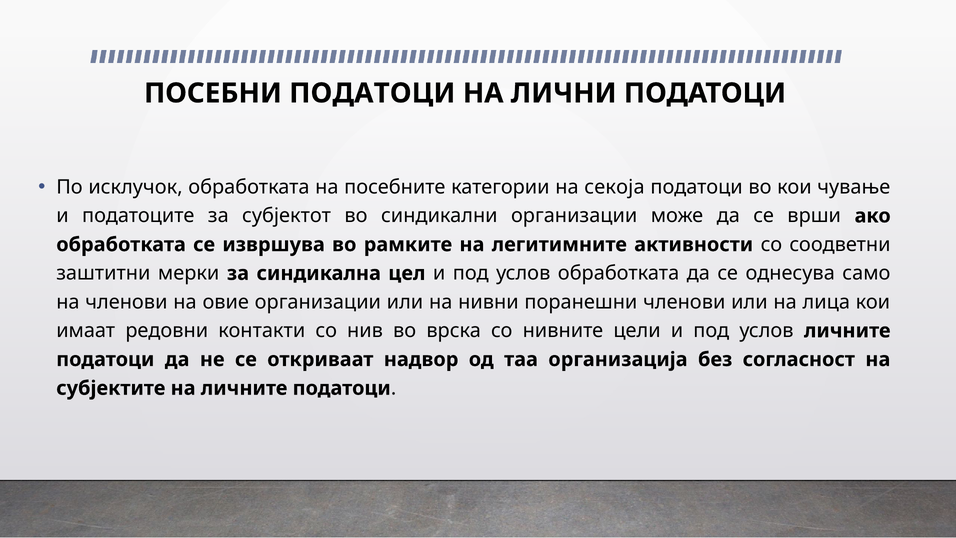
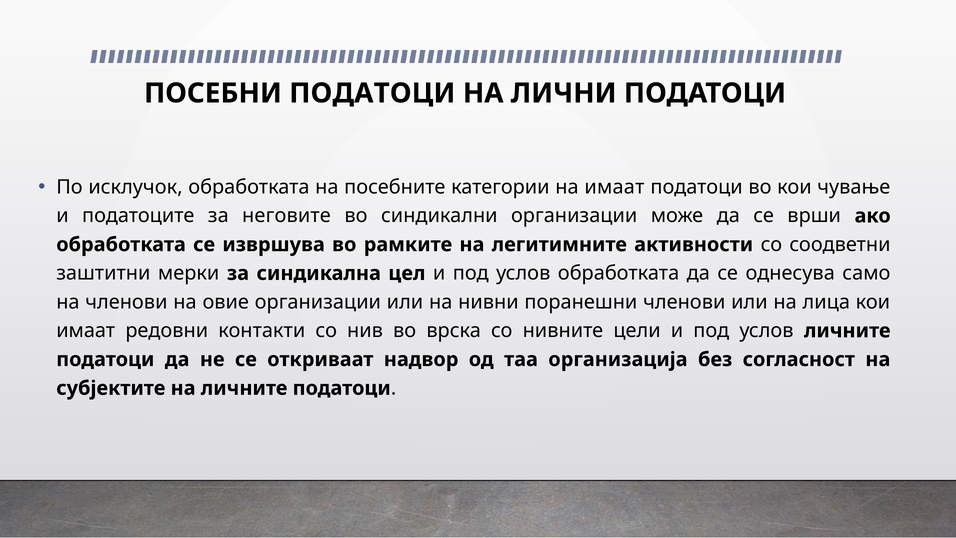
на секоја: секоја -> имаат (614, 187)
субјектот: субјектот -> неговите (286, 216)
